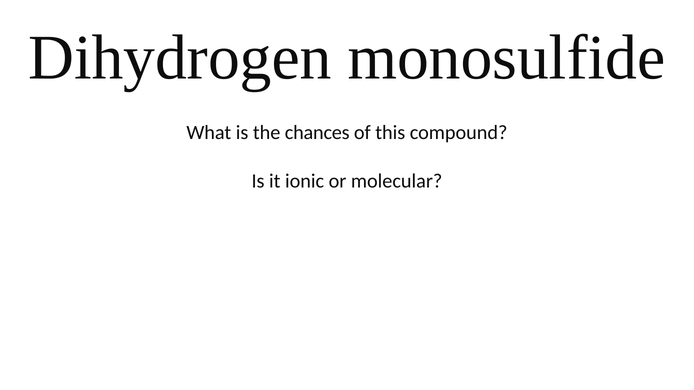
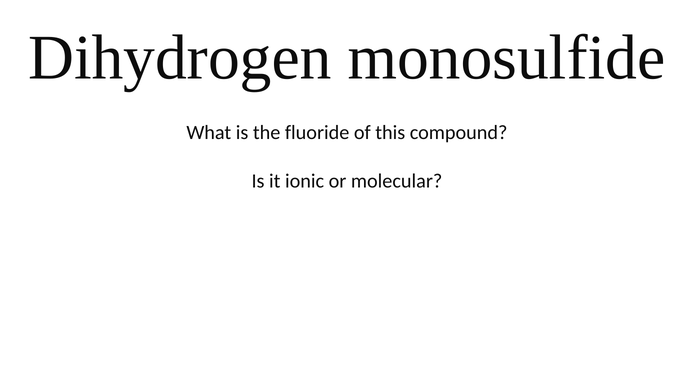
chances: chances -> fluoride (317, 133)
